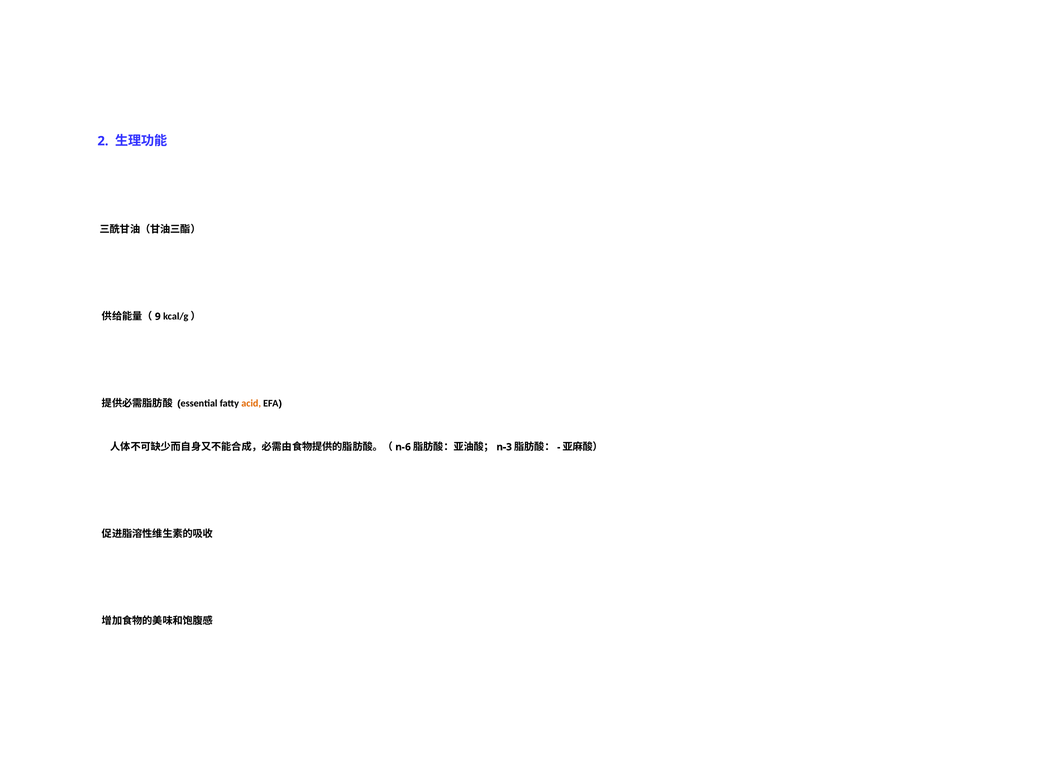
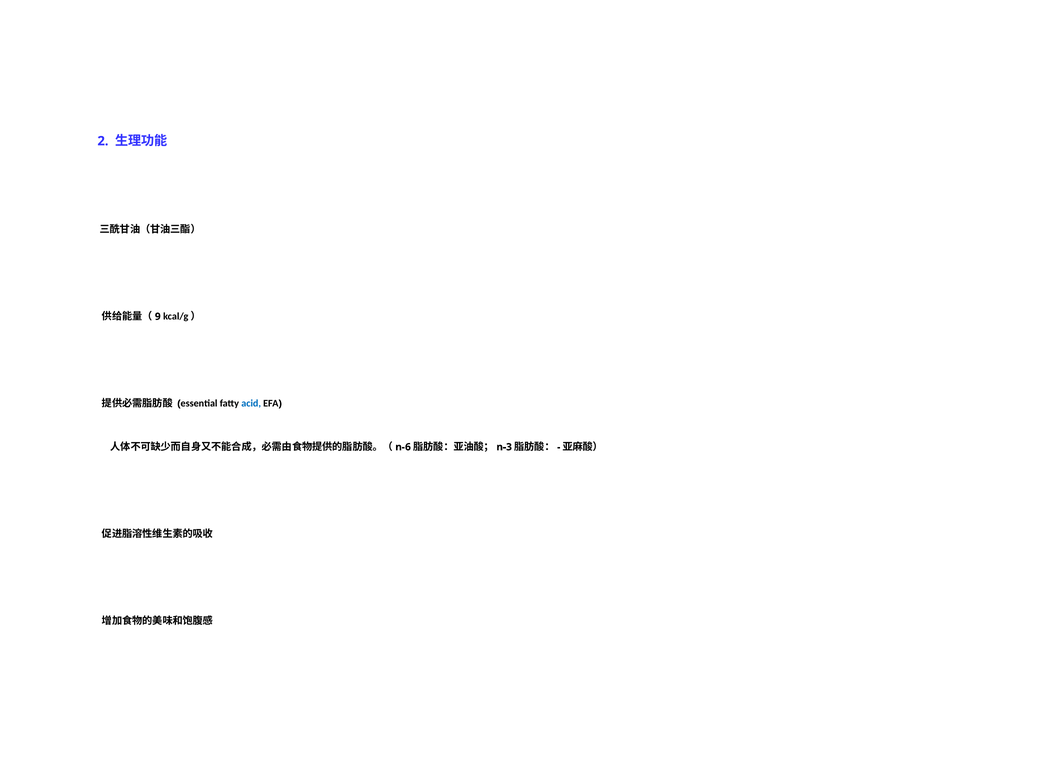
acid colour: orange -> blue (251, 404)
